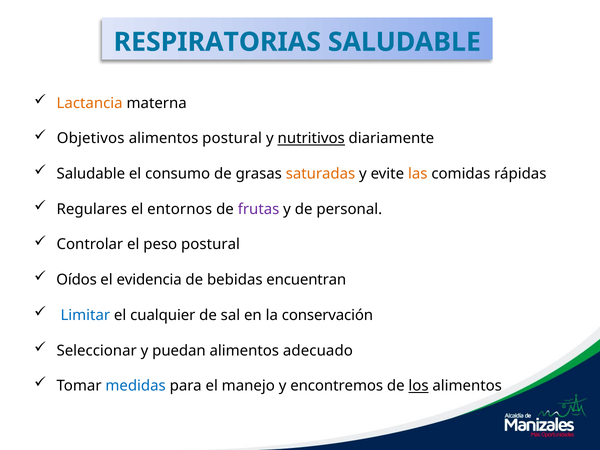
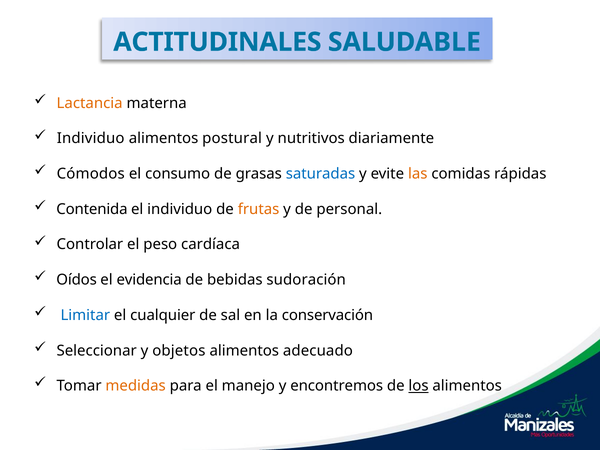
RESPIRATORIAS: RESPIRATORIAS -> ACTITUDINALES (217, 42)
Objetivos: Objetivos -> Individuo (91, 139)
nutritivos underline: present -> none (311, 139)
Saludable: Saludable -> Cómodos (91, 174)
saturadas colour: orange -> blue (321, 174)
Regulares: Regulares -> Contenida (92, 209)
el entornos: entornos -> individuo (180, 209)
frutas colour: purple -> orange (259, 209)
peso postural: postural -> cardíaca (211, 245)
encuentran: encuentran -> sudoración (306, 280)
puedan: puedan -> objetos (179, 351)
medidas colour: blue -> orange (136, 386)
